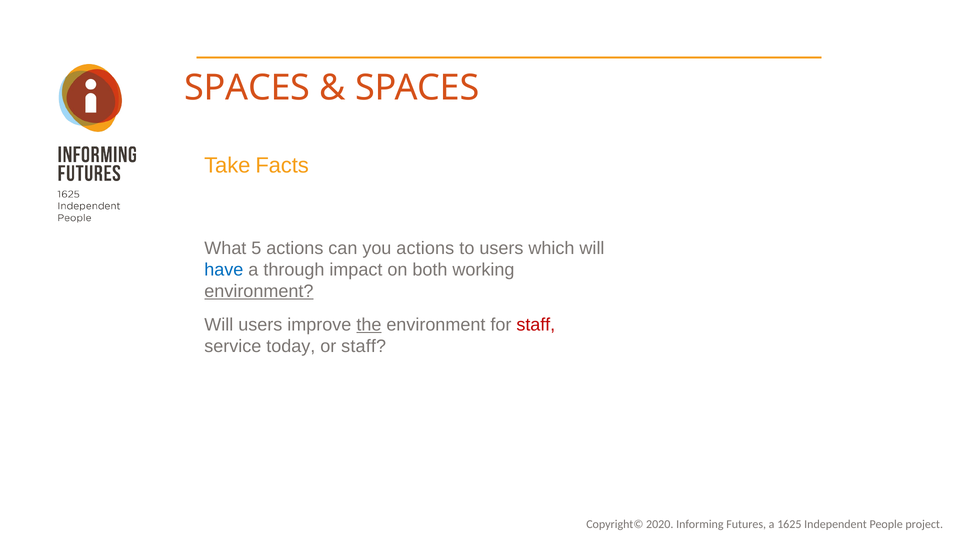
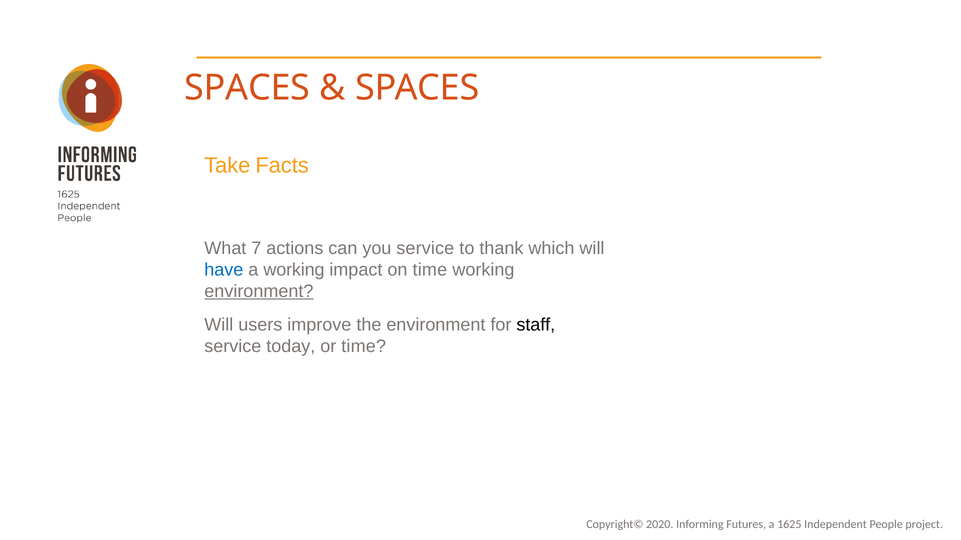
5: 5 -> 7 (256, 248)
you actions: actions -> service (425, 248)
to users: users -> thank (501, 248)
a through: through -> working (294, 270)
on both: both -> time (430, 270)
the underline: present -> none (369, 325)
staff colour: red -> black (536, 325)
or staff: staff -> time (364, 347)
